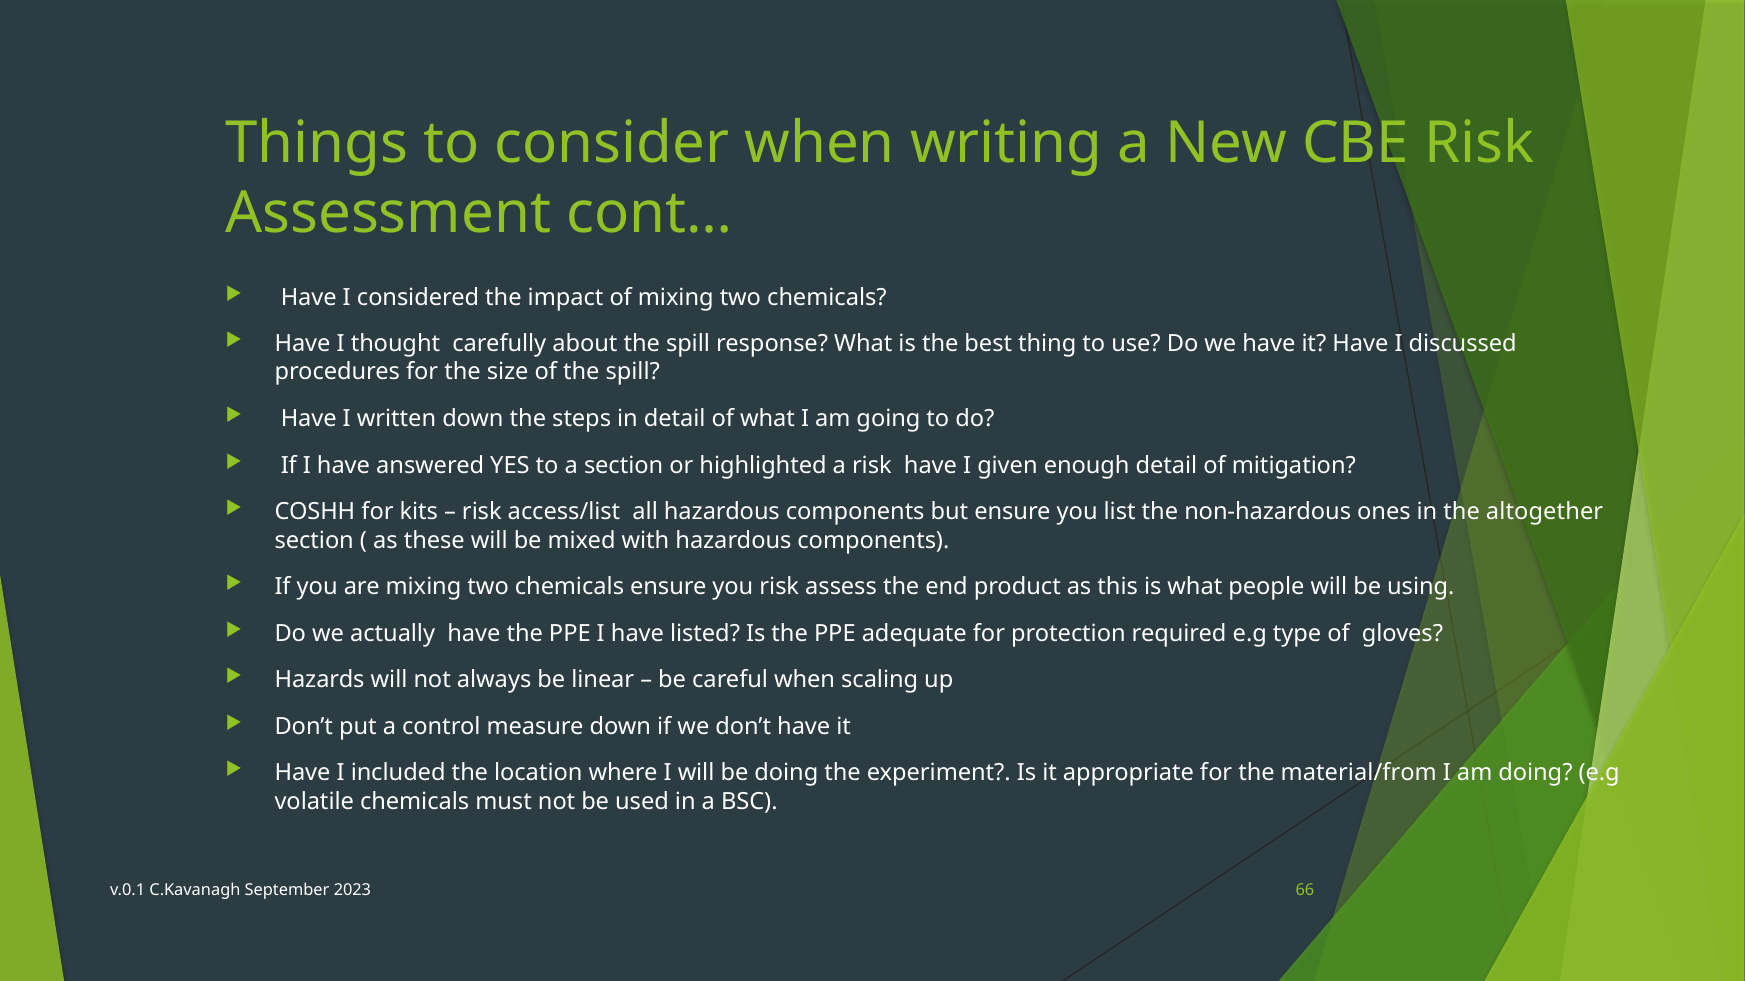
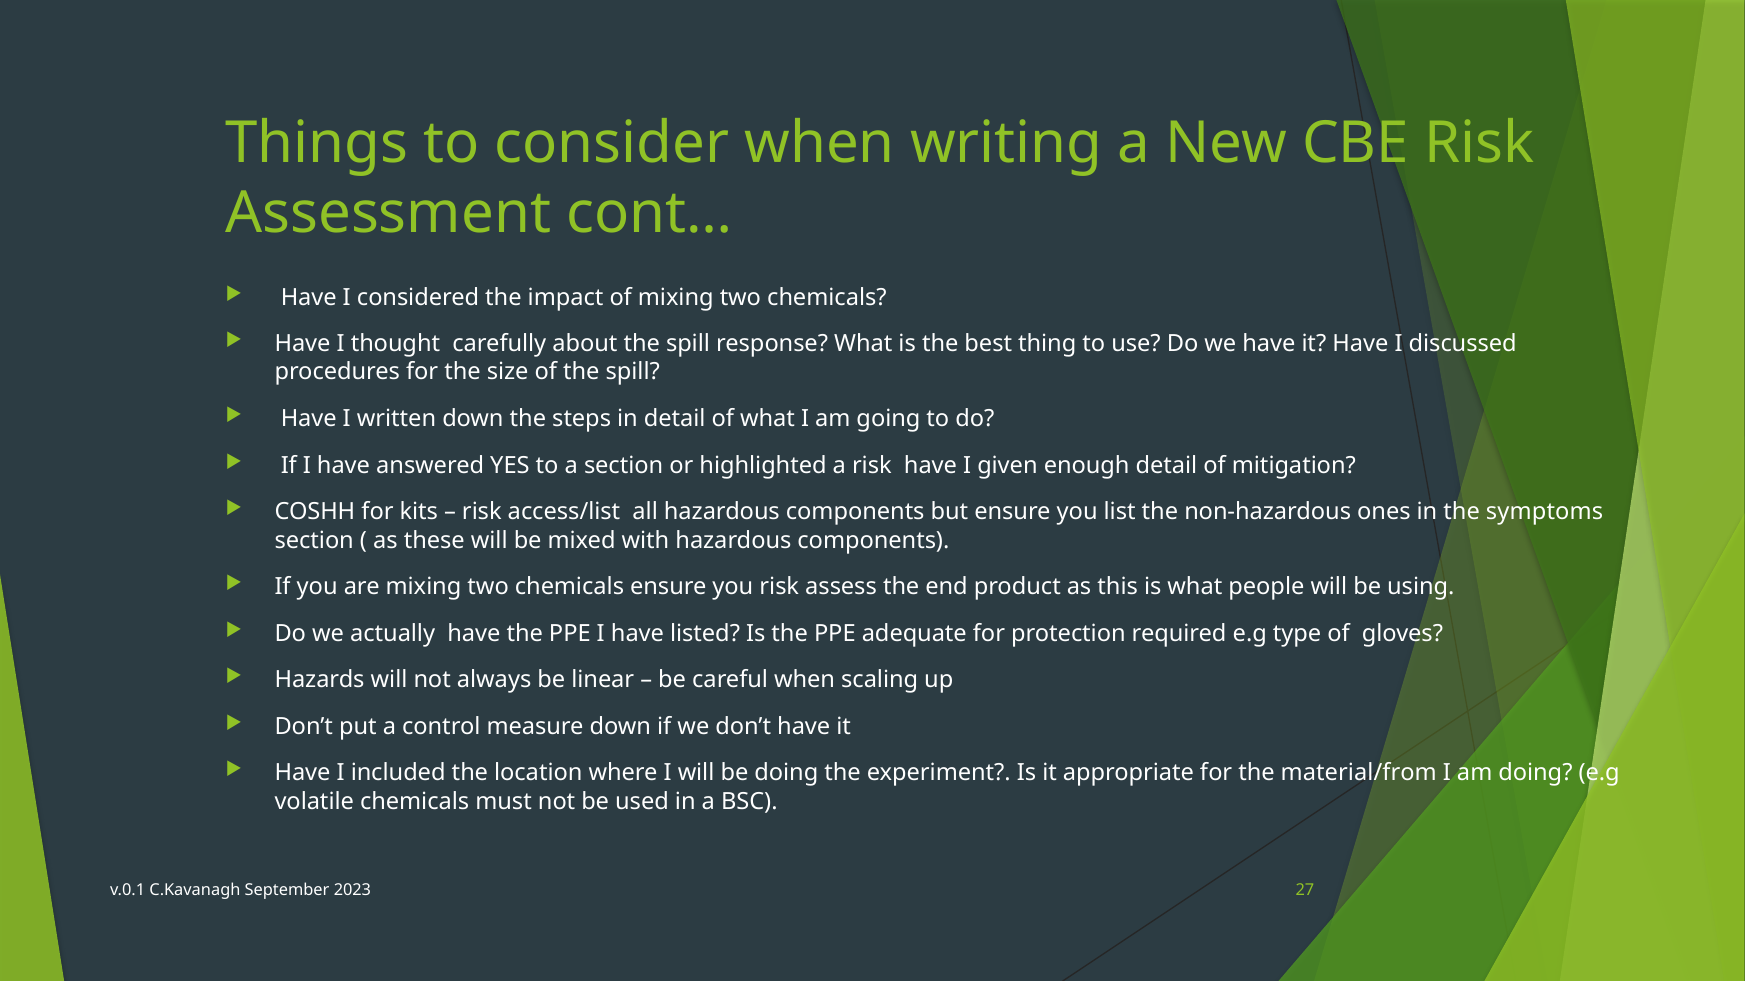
altogether: altogether -> symptoms (1545, 512)
66: 66 -> 27 (1305, 891)
